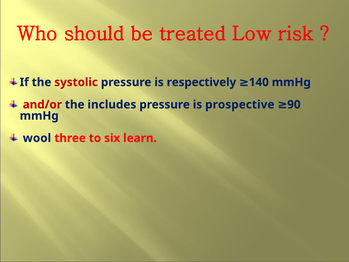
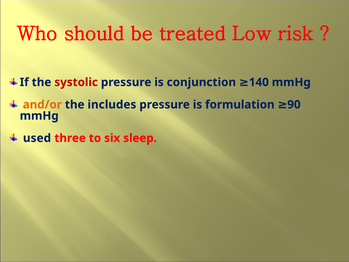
respectively: respectively -> conjunction (201, 82)
and/or colour: red -> orange (42, 105)
prospective: prospective -> formulation (240, 105)
wool: wool -> used (37, 138)
learn: learn -> sleep (140, 138)
